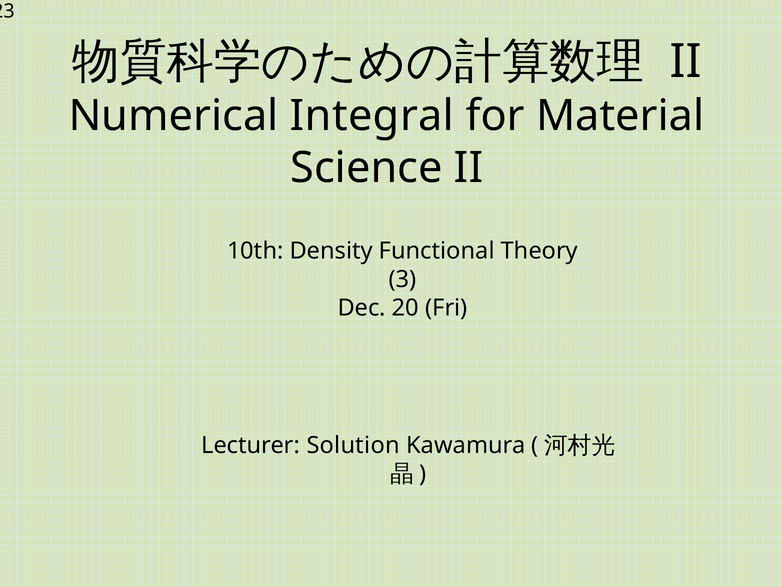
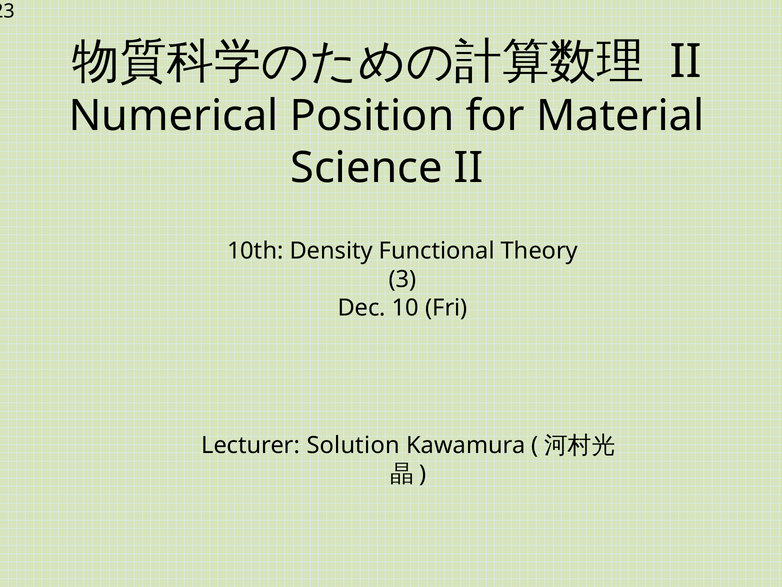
Integral: Integral -> Position (372, 116)
20: 20 -> 10 (406, 308)
